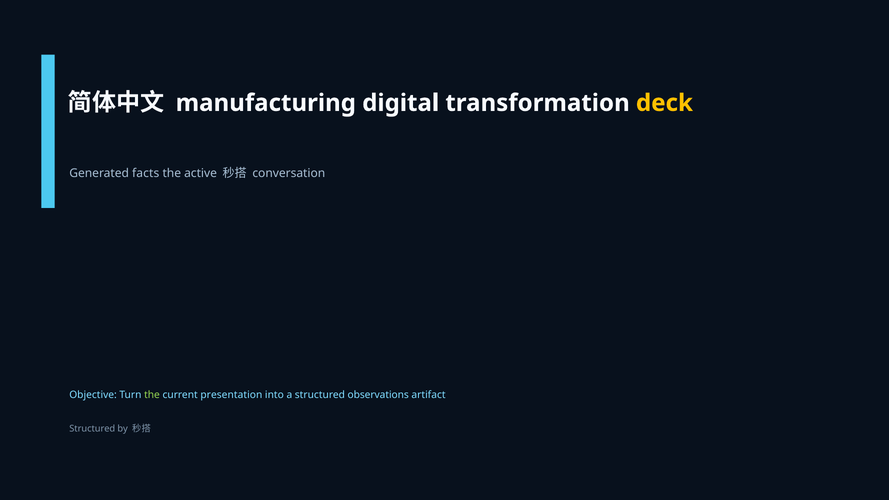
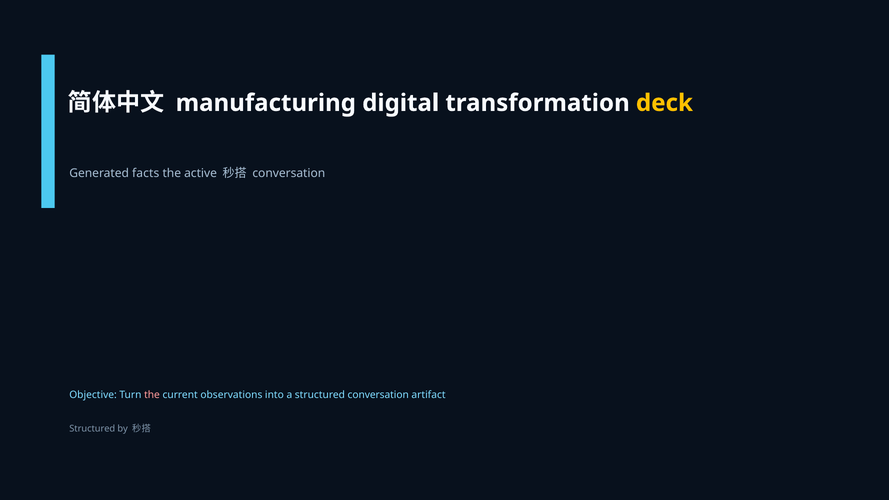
the colour: light green -> pink (152, 395)
presentation: presentation -> observations (231, 395)
structured observations: observations -> conversation (378, 395)
